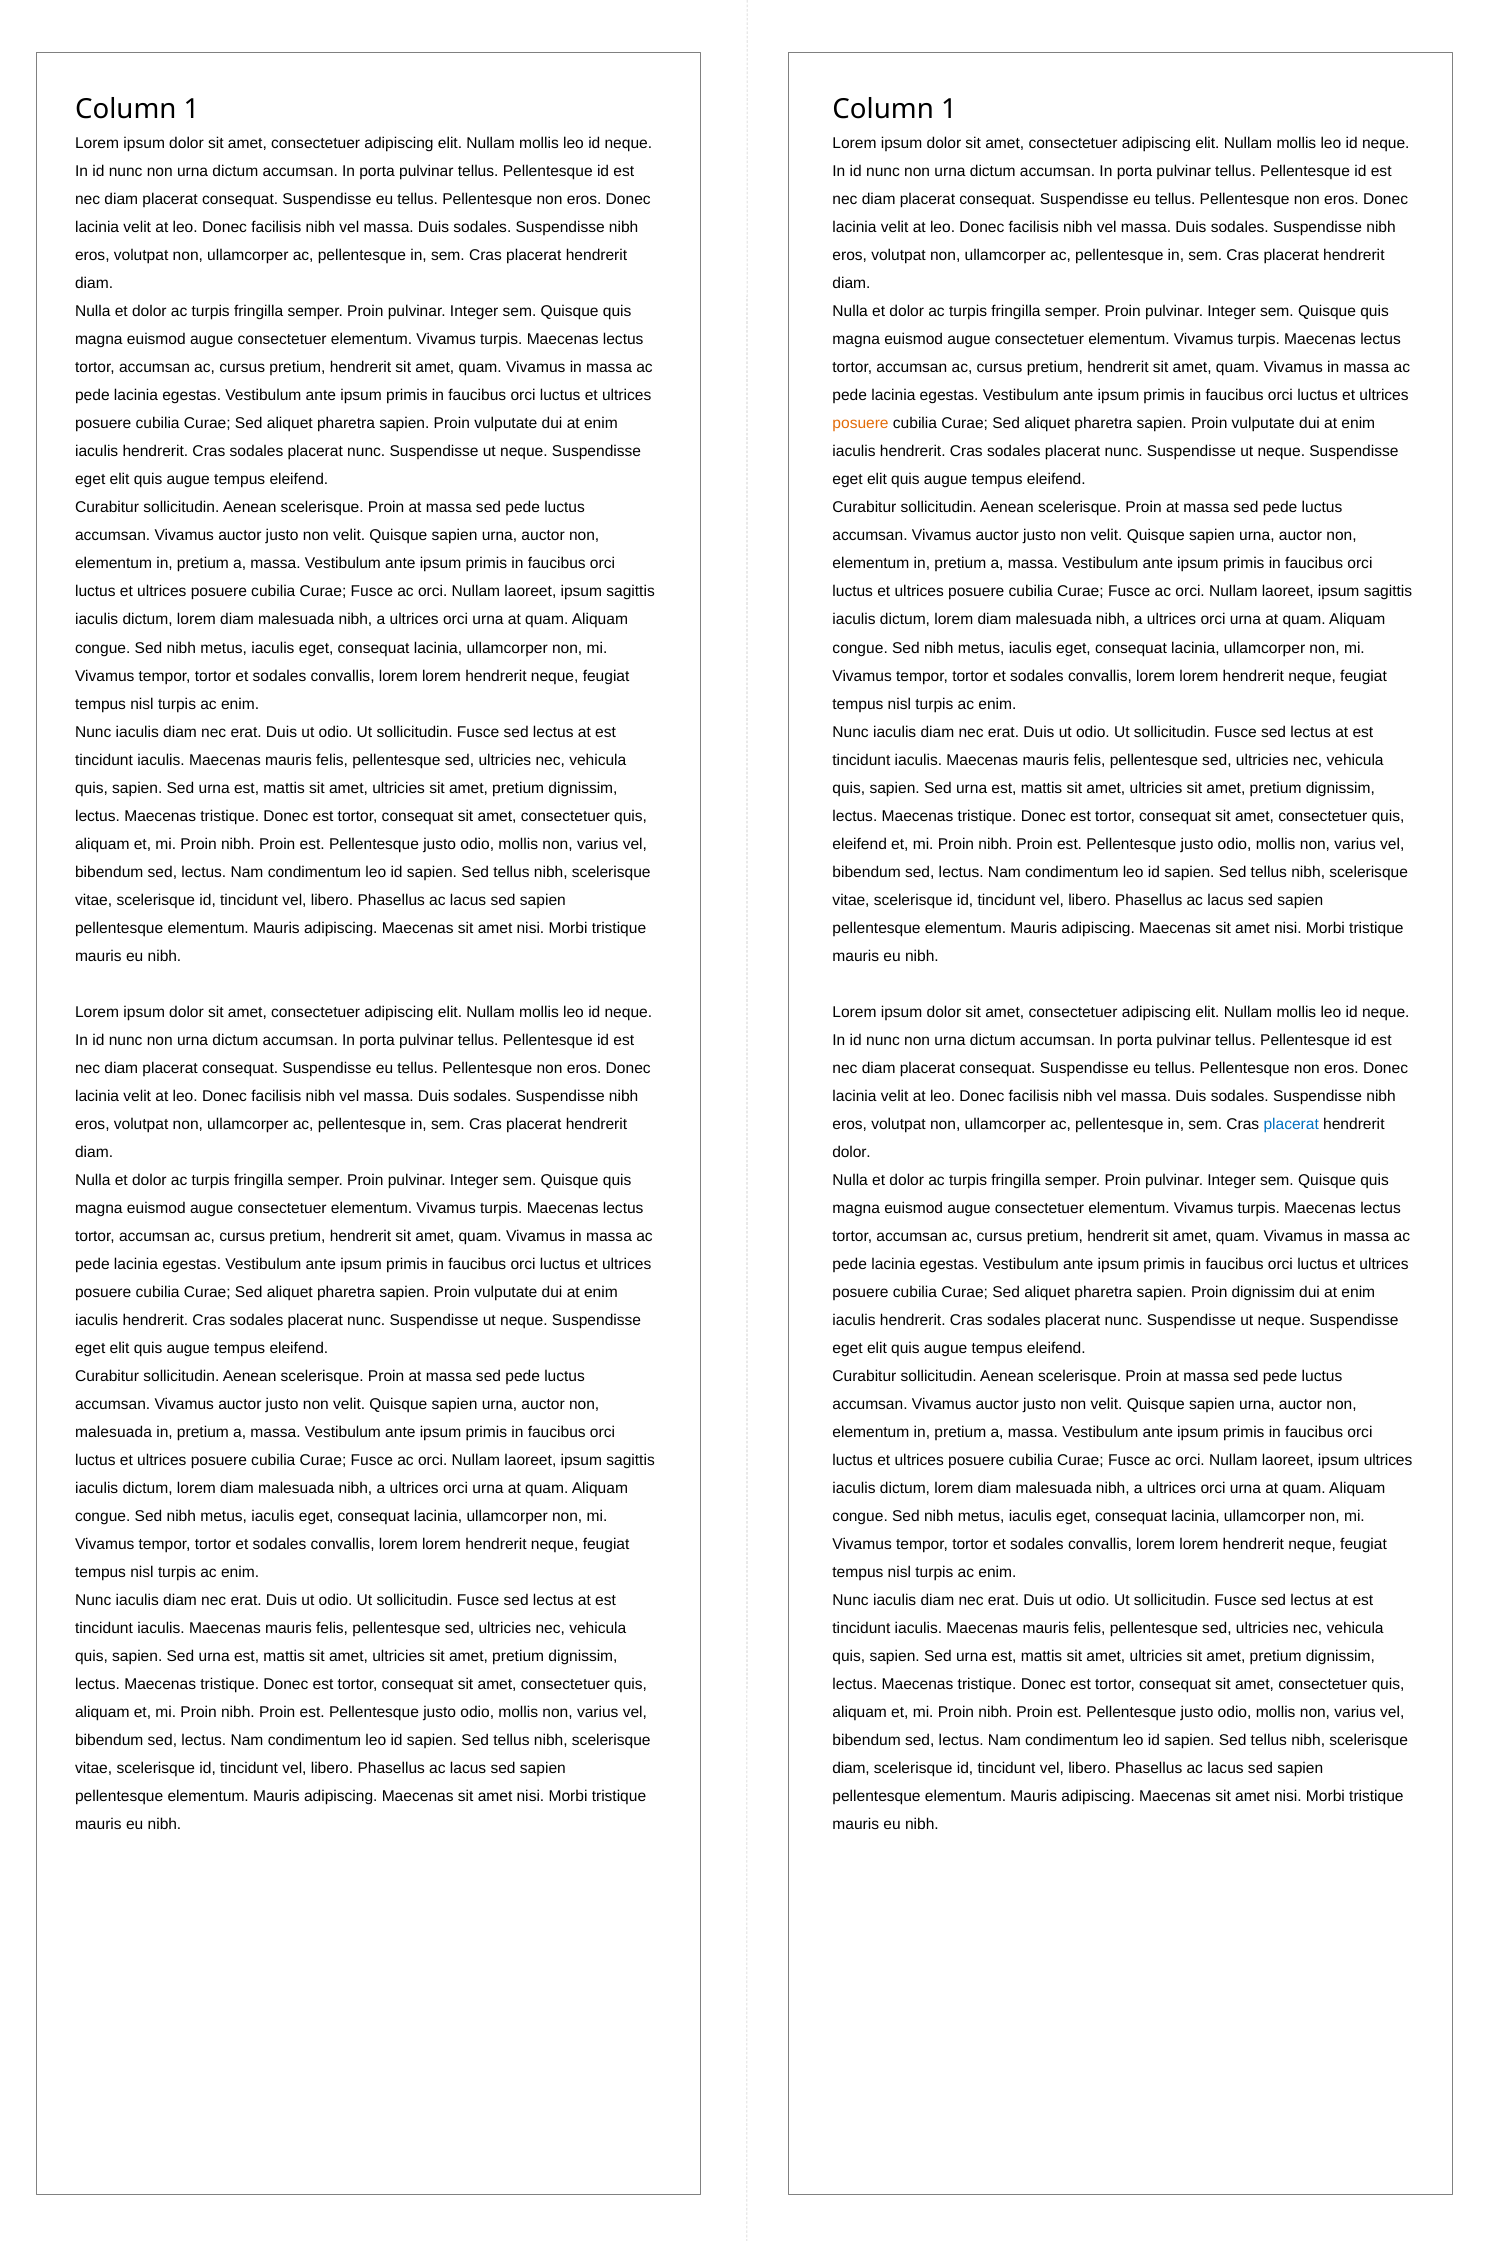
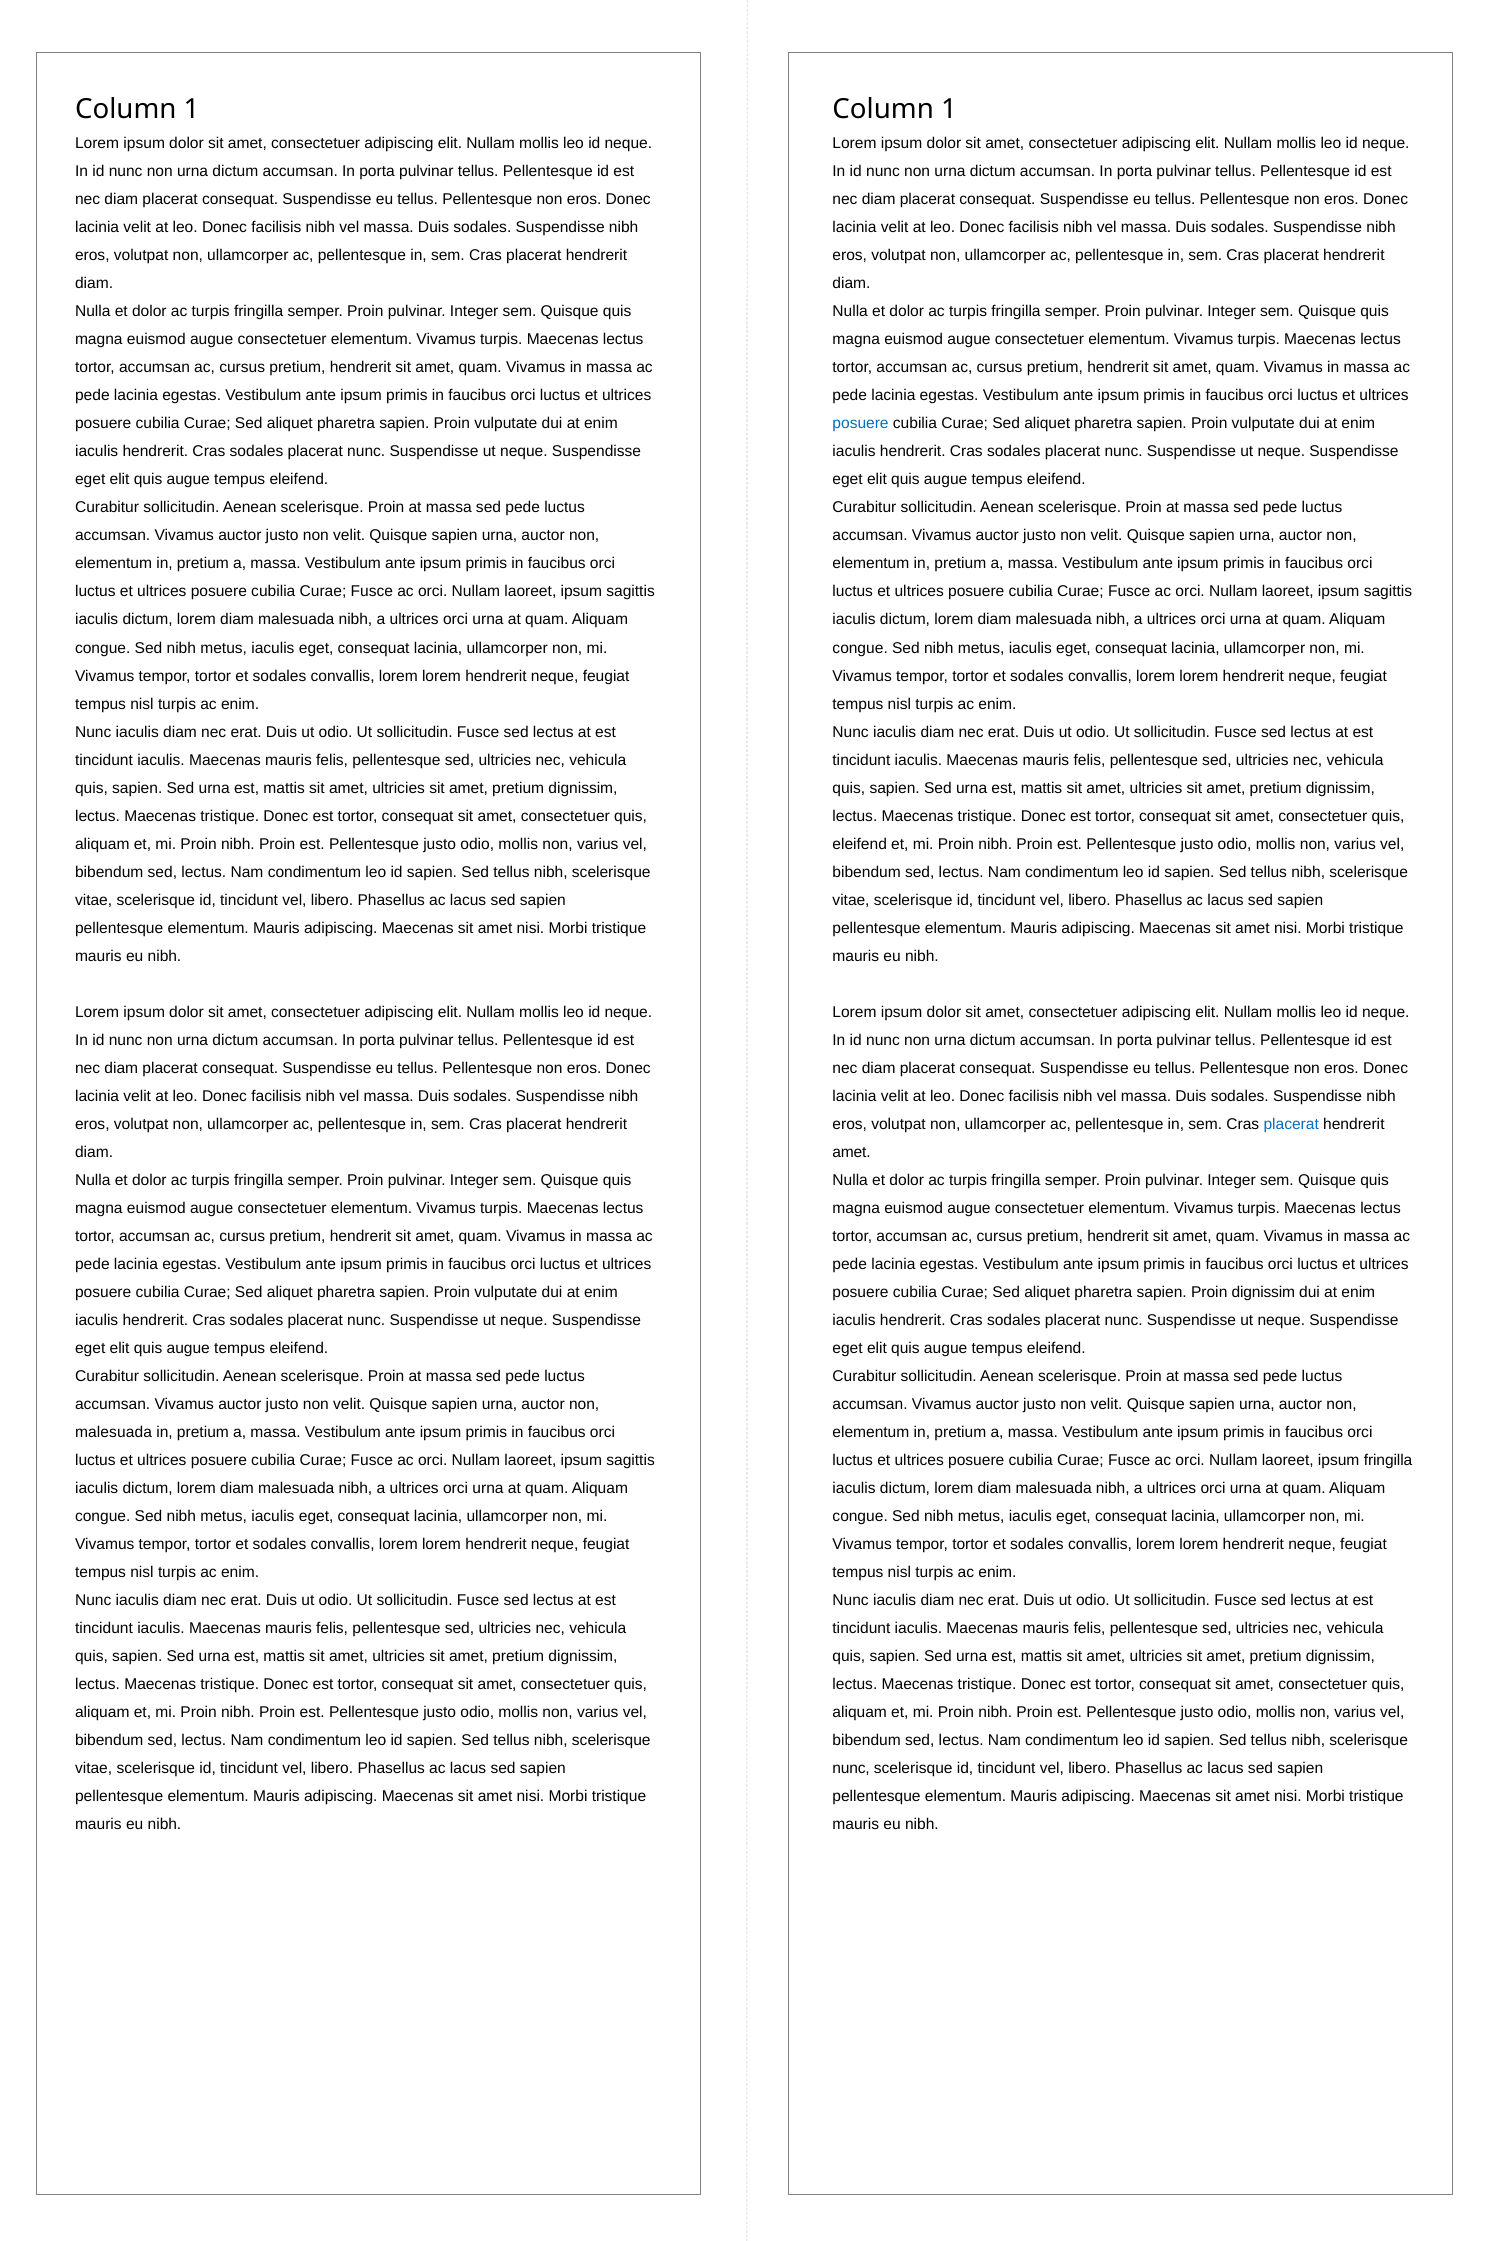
posuere colour: orange -> blue (861, 424)
dolor: dolor -> amet (852, 1152)
ipsum ultrices: ultrices -> fringilla (1388, 1460)
diam: diam -> nunc (851, 1768)
